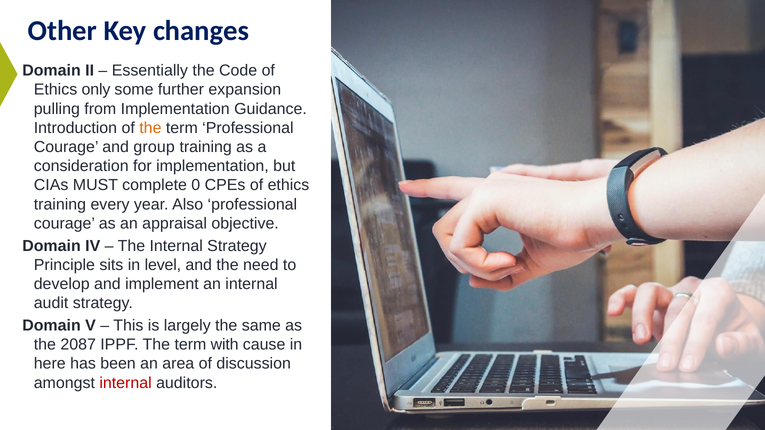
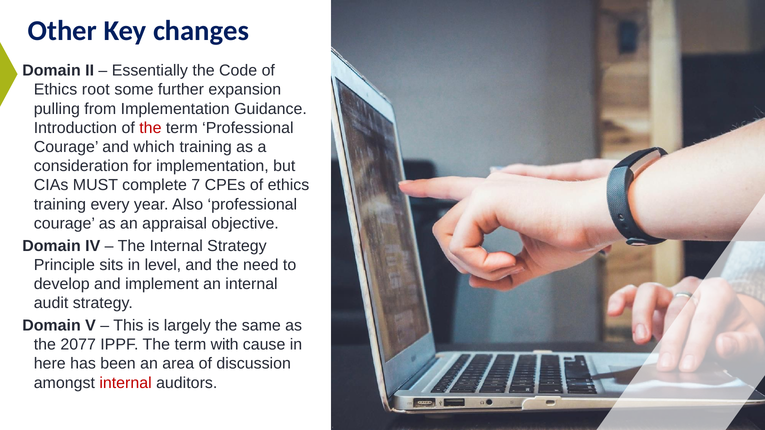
only: only -> root (96, 90)
the colour: orange -> red (150, 128)
group: group -> which (154, 147)
0: 0 -> 7 (196, 185)
2087: 2087 -> 2077 (78, 345)
